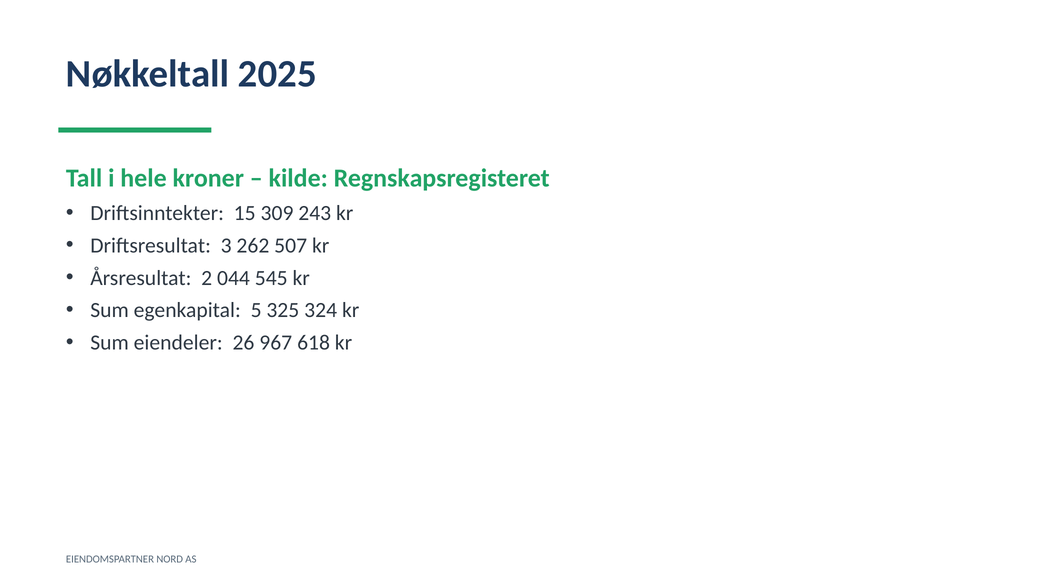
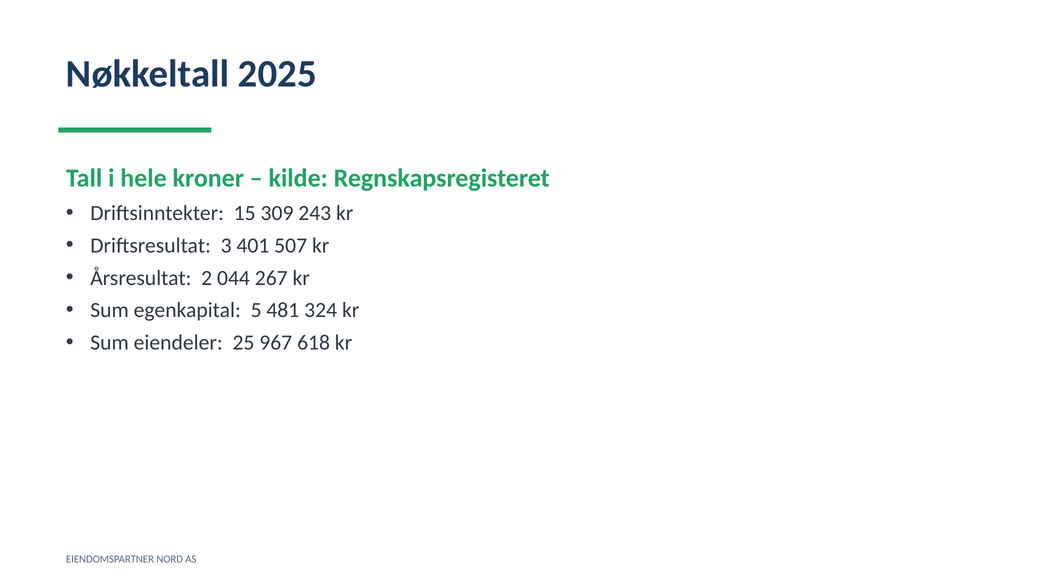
262: 262 -> 401 (253, 246)
545: 545 -> 267 (271, 278)
325: 325 -> 481 (283, 311)
26: 26 -> 25 (243, 343)
